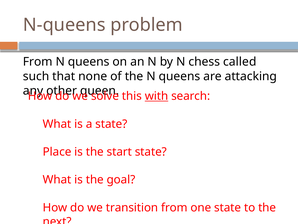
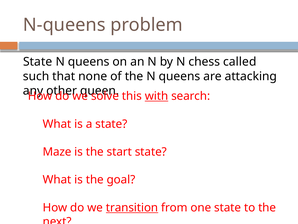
From: From -> State (38, 62)
Place: Place -> Maze (57, 152)
transition underline: none -> present (132, 207)
